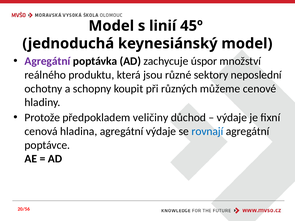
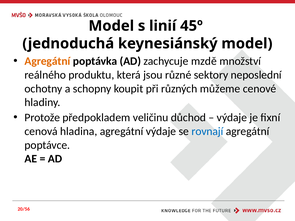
Agregátní colour: purple -> orange (47, 61)
úspor: úspor -> mzdě (204, 61)
veličiny: veličiny -> veličinu (151, 118)
